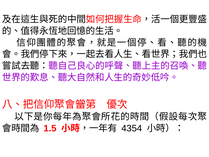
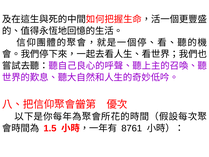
4354: 4354 -> 8761 (132, 128)
